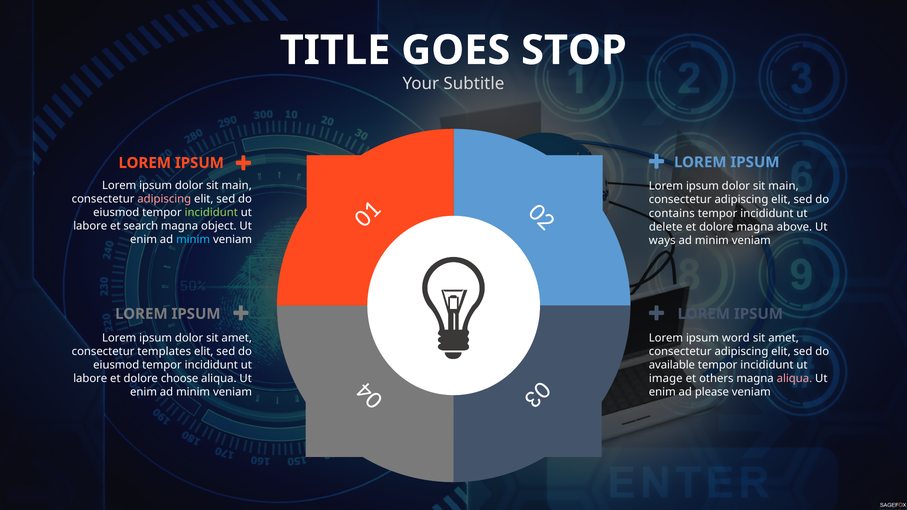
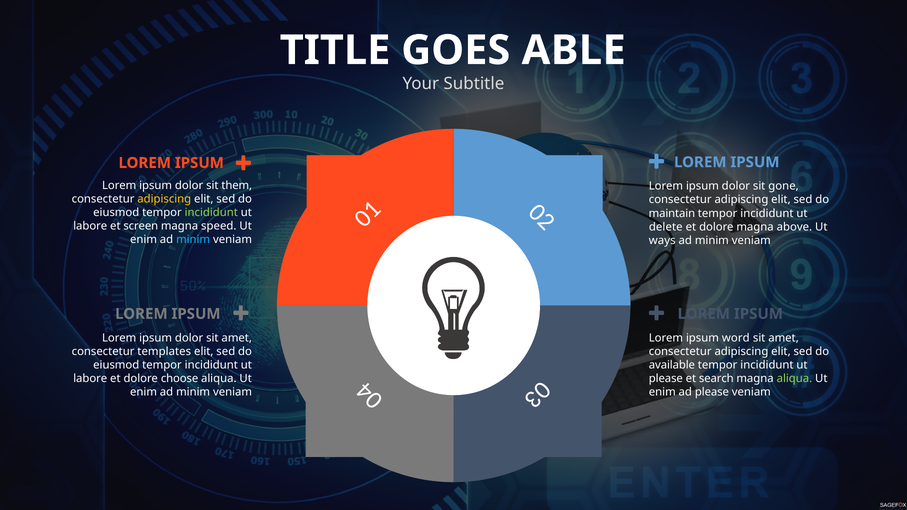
STOP: STOP -> ABLE (574, 50)
main: main -> them (237, 185)
main: main -> gone (784, 186)
adipiscing colour: pink -> yellow (164, 199)
contains: contains -> maintain (672, 213)
search: search -> screen (141, 226)
object: object -> speed (219, 226)
image: image -> please (666, 379)
others: others -> search (716, 379)
aliqua colour: pink -> light green (794, 379)
